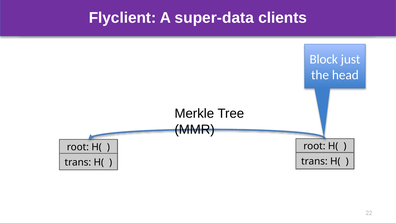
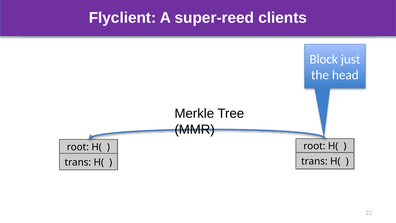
super-data: super-data -> super-reed (214, 18)
